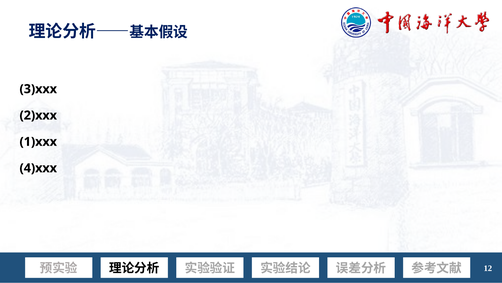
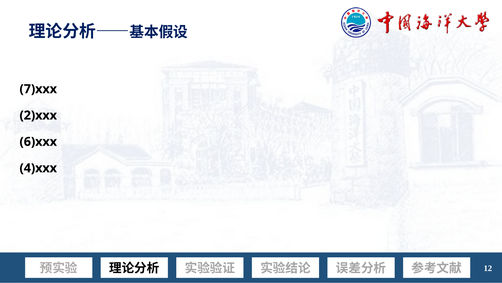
3)xxx: 3)xxx -> 7)xxx (38, 89)
1)xxx: 1)xxx -> 6)xxx (38, 141)
